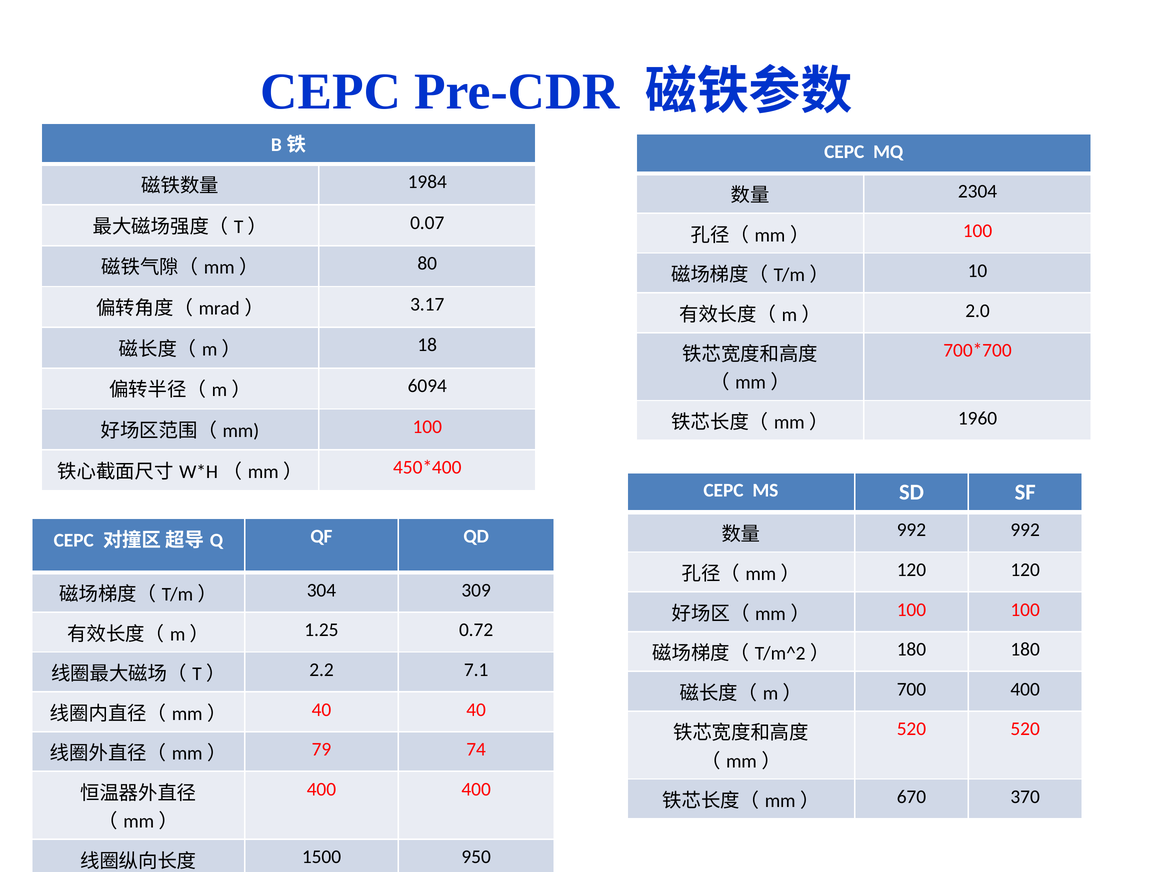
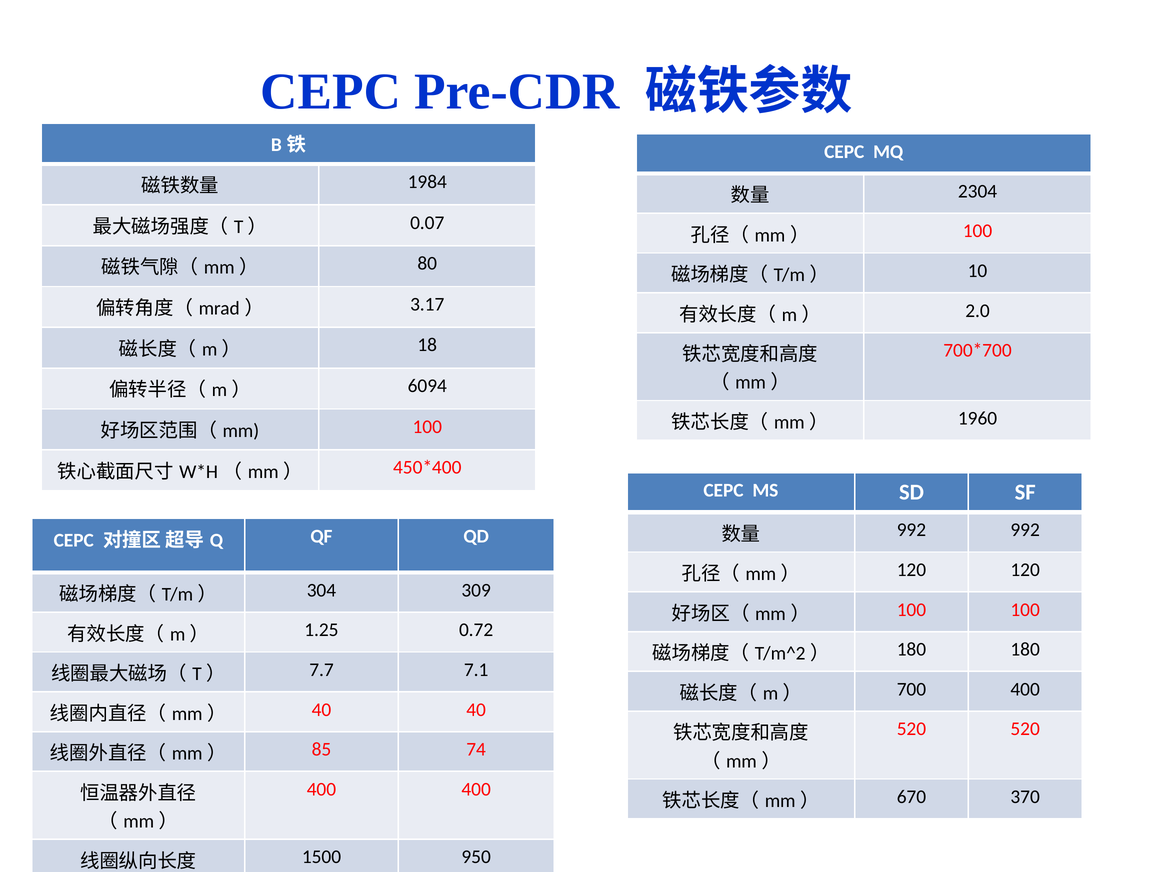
2.2: 2.2 -> 7.7 (321, 670)
79: 79 -> 85 (321, 750)
